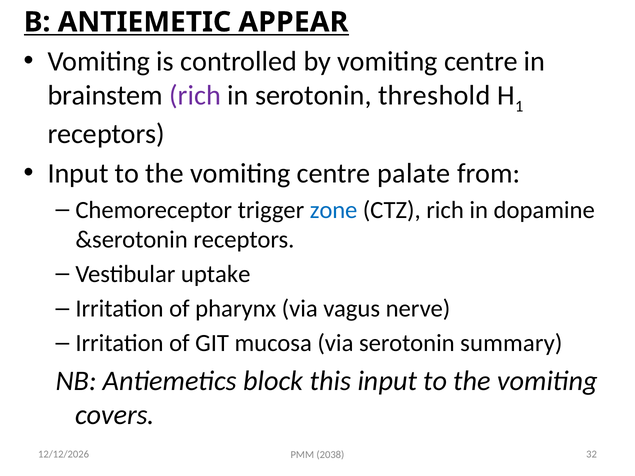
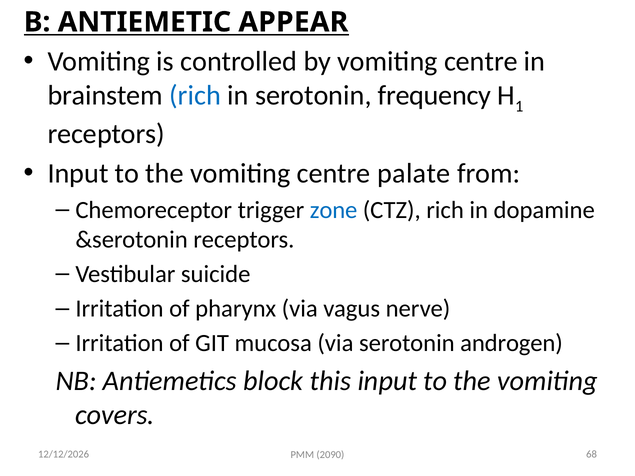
rich colour: purple -> blue (195, 95)
threshold: threshold -> frequency (434, 95)
uptake: uptake -> suicide (216, 274)
summary: summary -> androgen (511, 343)
32: 32 -> 68 (592, 455)
2038: 2038 -> 2090 (330, 455)
